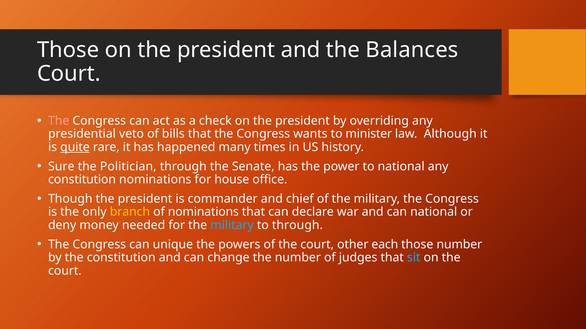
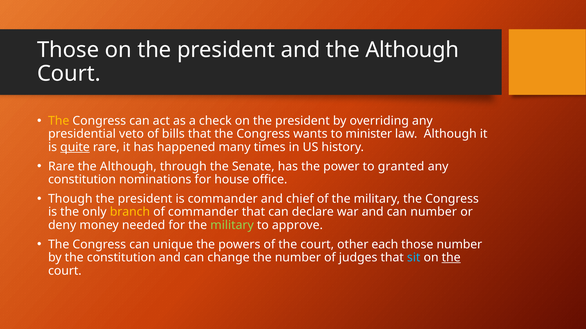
and the Balances: Balances -> Although (412, 50)
The colour: pink -> yellow (59, 121)
Sure: Sure -> Rare (61, 167)
Politician: Politician -> Although (128, 167)
to national: national -> granted (401, 167)
of nominations: nominations -> commander (203, 212)
can national: national -> number (434, 212)
military colour: light blue -> light green (232, 226)
to through: through -> approve (297, 226)
the underline: none -> present (451, 258)
